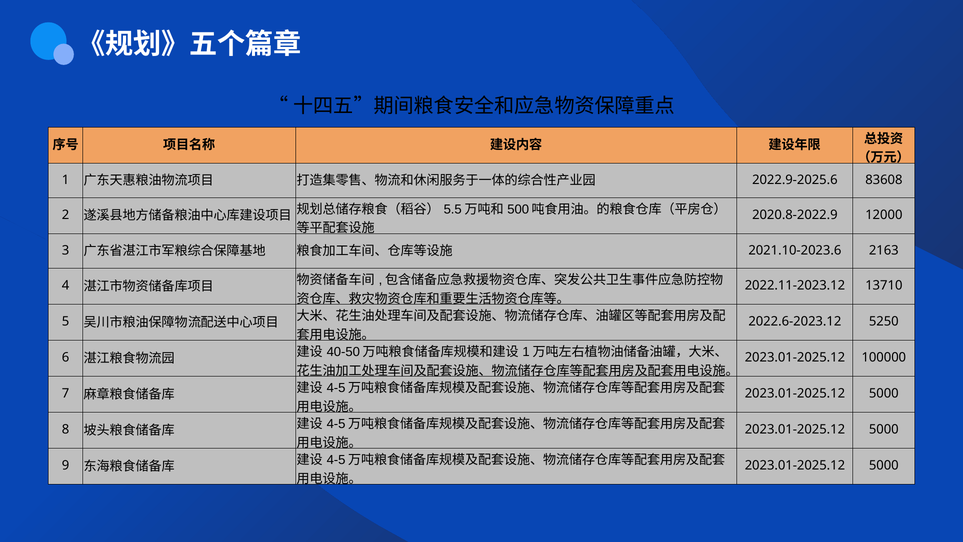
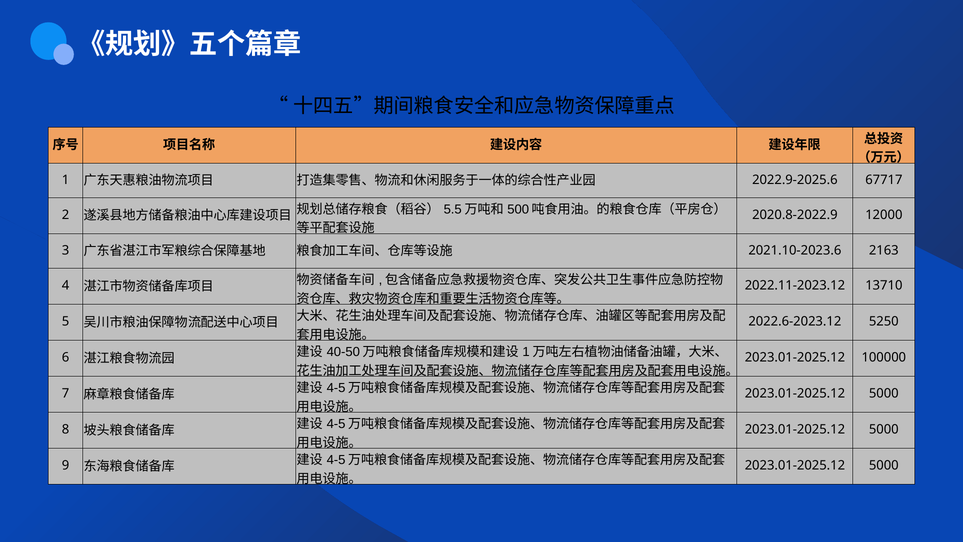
83608: 83608 -> 67717 (884, 180)
